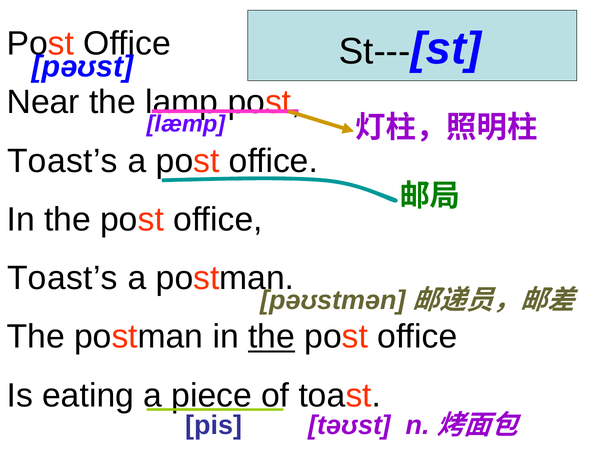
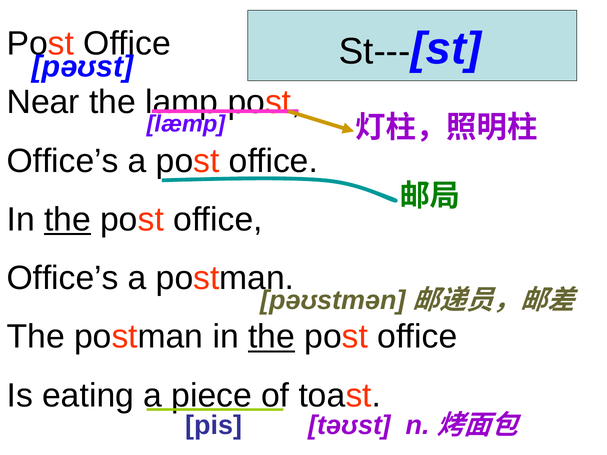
Toast’s: Toast’s -> Office’s (63, 161)
the underline: none -> present (68, 220)
Toast’s: Toast’s -> Office’s (63, 278)
